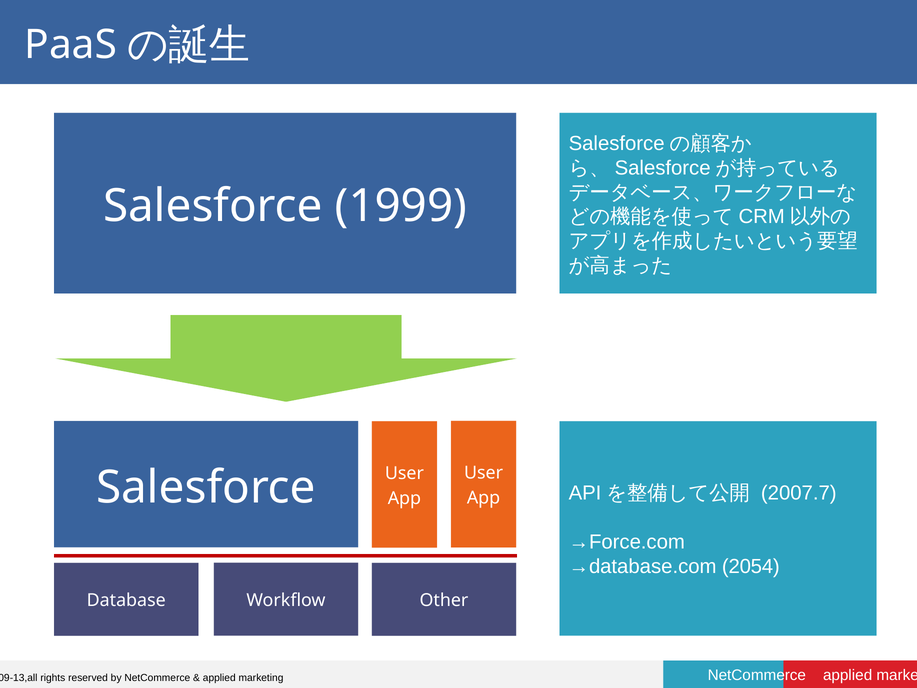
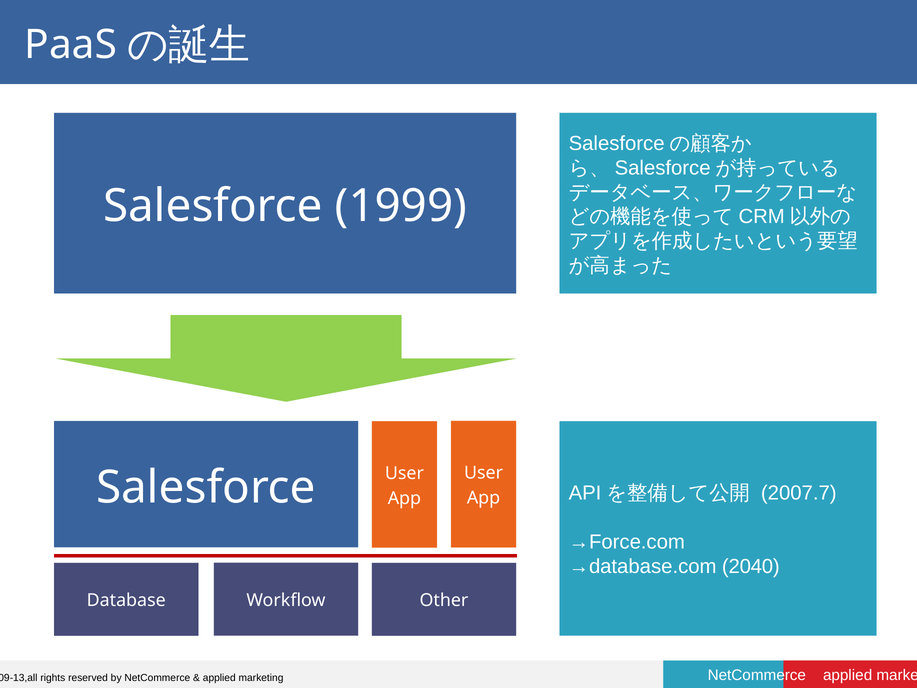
2054: 2054 -> 2040 (751, 566)
